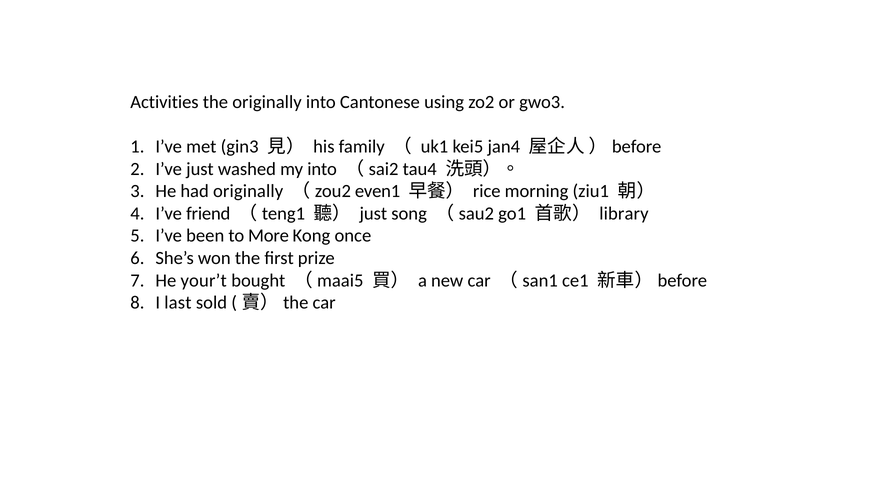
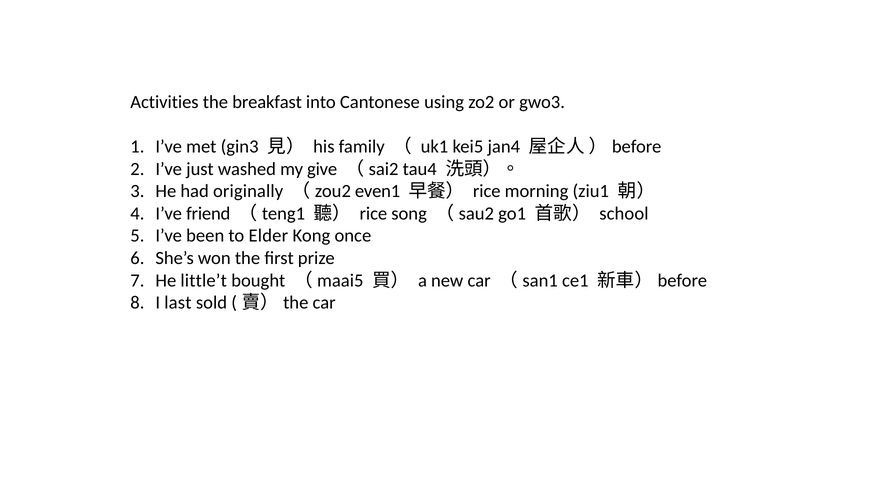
the originally: originally -> breakfast (267, 102)
my into: into -> give (322, 169)
just: just -> rice (373, 213)
library: library -> school (624, 213)
More: More -> Elder (268, 236)
your’t: your’t -> little’t (204, 280)
